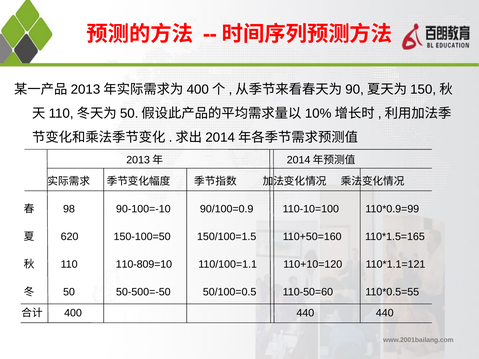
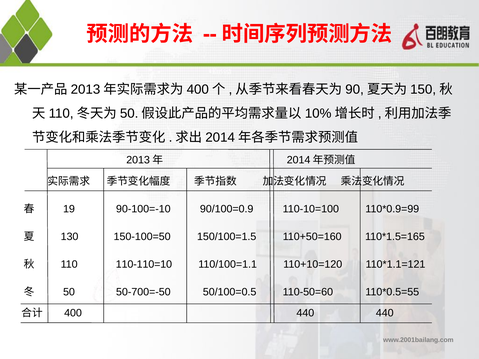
98: 98 -> 19 (69, 209)
620: 620 -> 130 (70, 237)
110-809=10: 110-809=10 -> 110-110=10 (144, 264)
50-500=-50: 50-500=-50 -> 50-700=-50 (143, 292)
